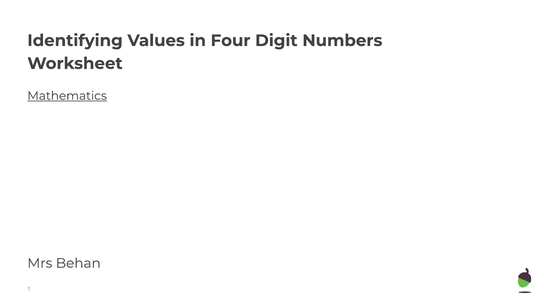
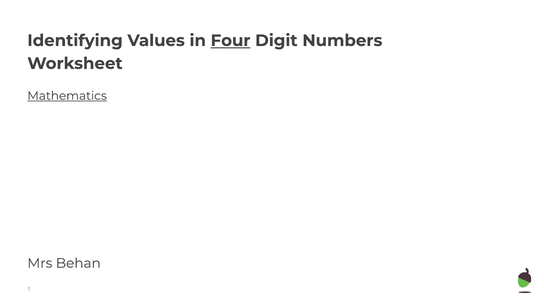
Four underline: none -> present (231, 41)
